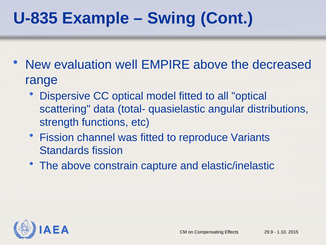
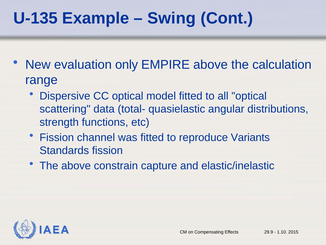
U-835: U-835 -> U-135 (36, 18)
well: well -> only (127, 64)
decreased: decreased -> calculation (282, 64)
